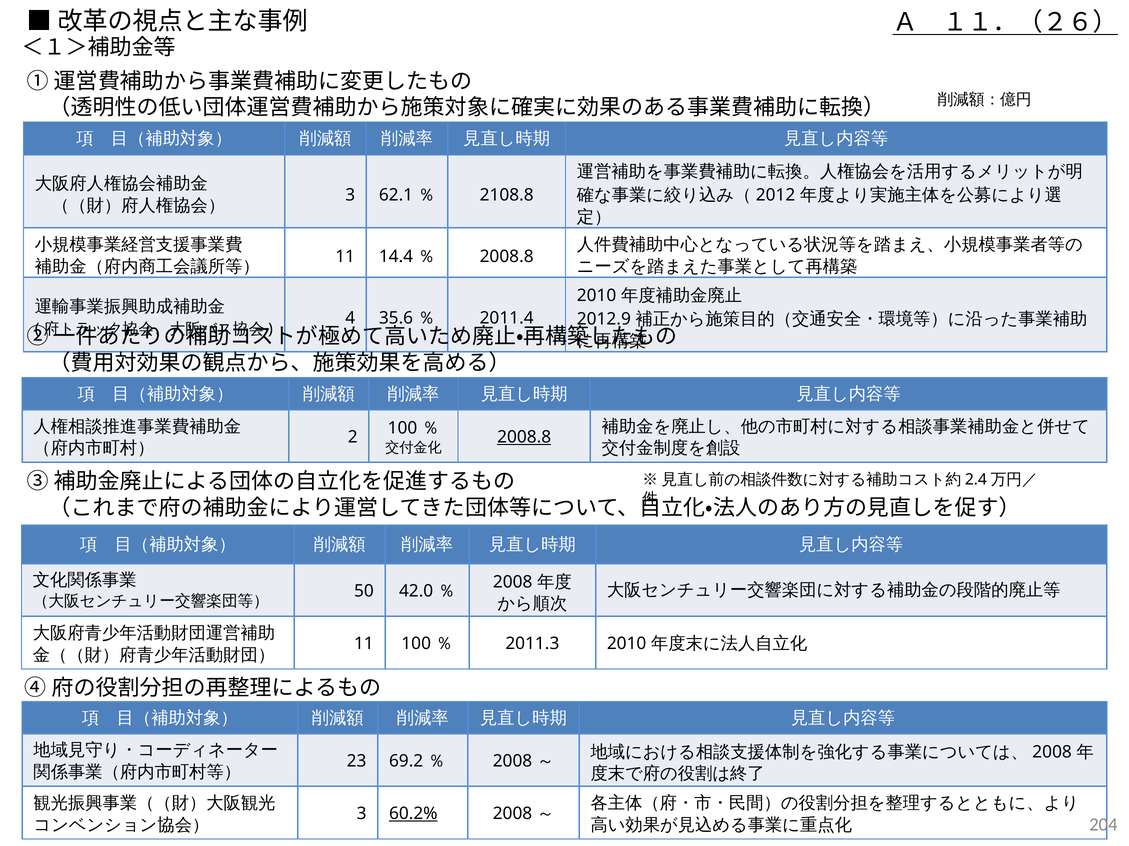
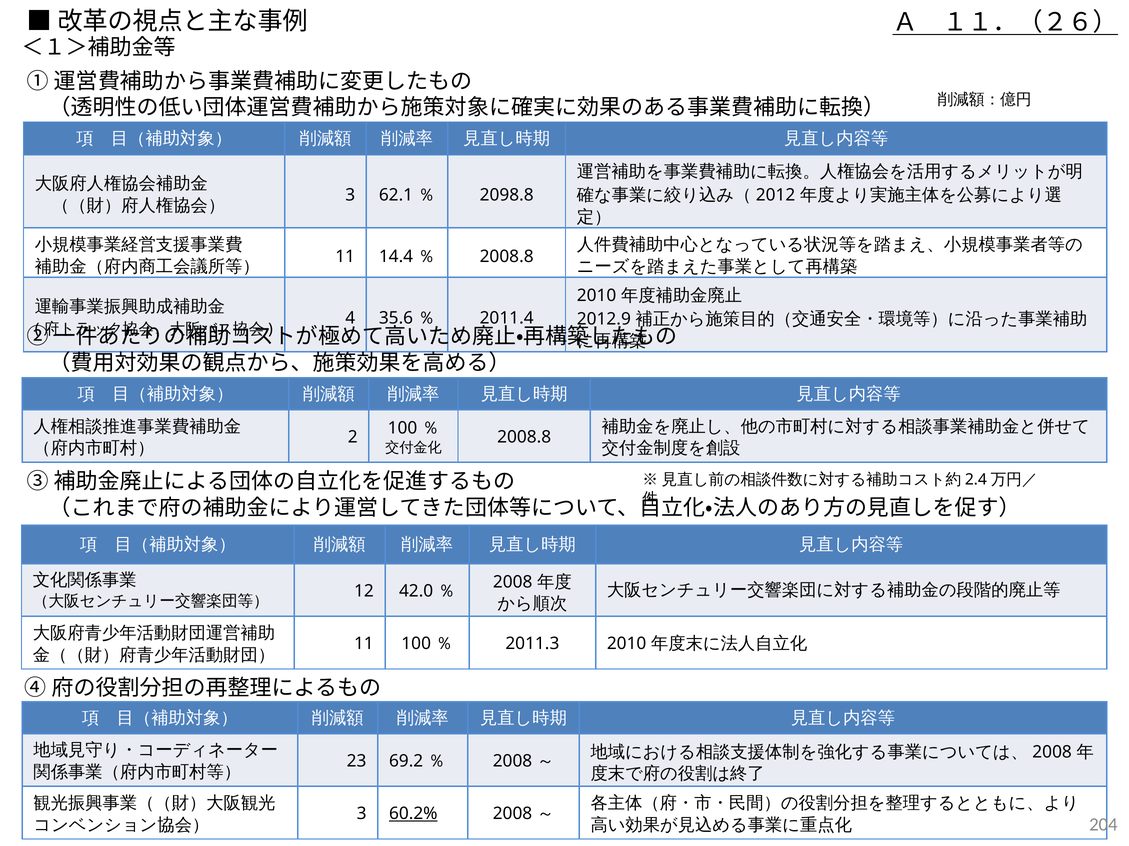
2108.8: 2108.8 -> 2098.8 (507, 195)
2008.8 underline: present -> none (524, 437)
50: 50 -> 12 (364, 592)
